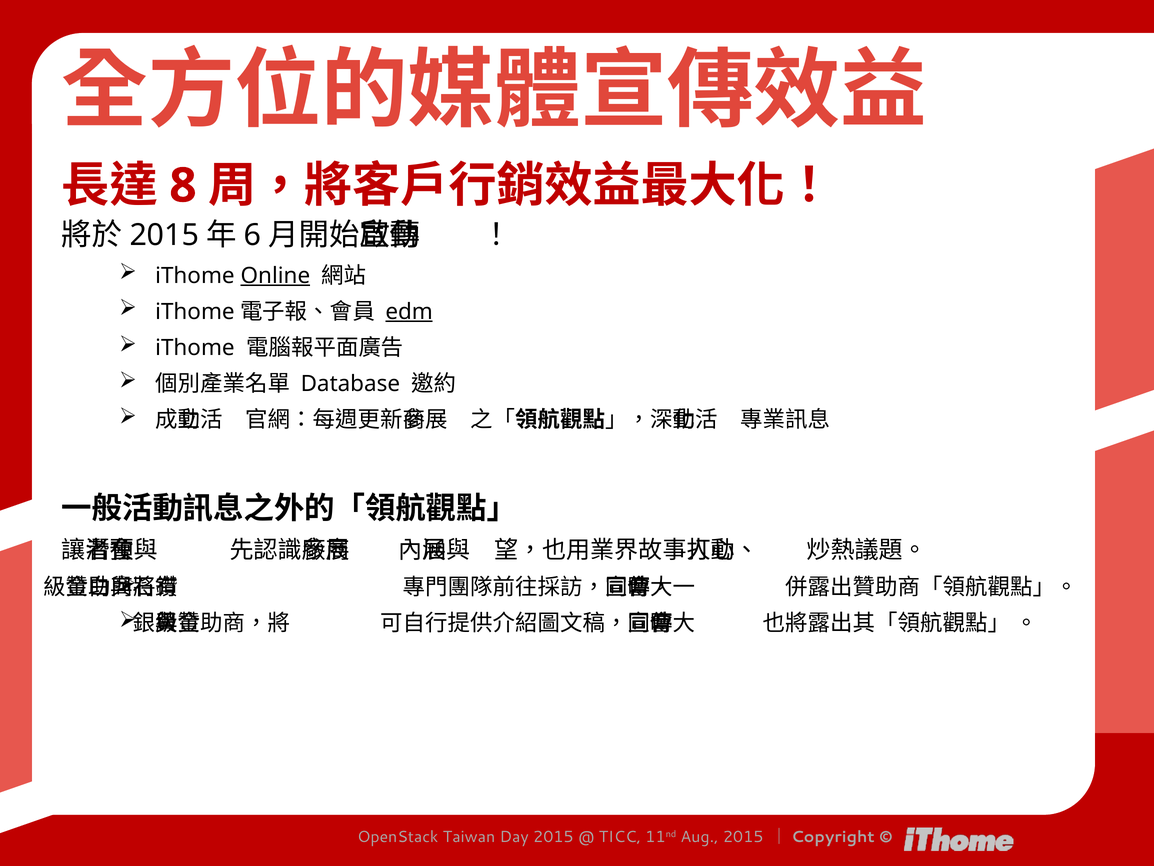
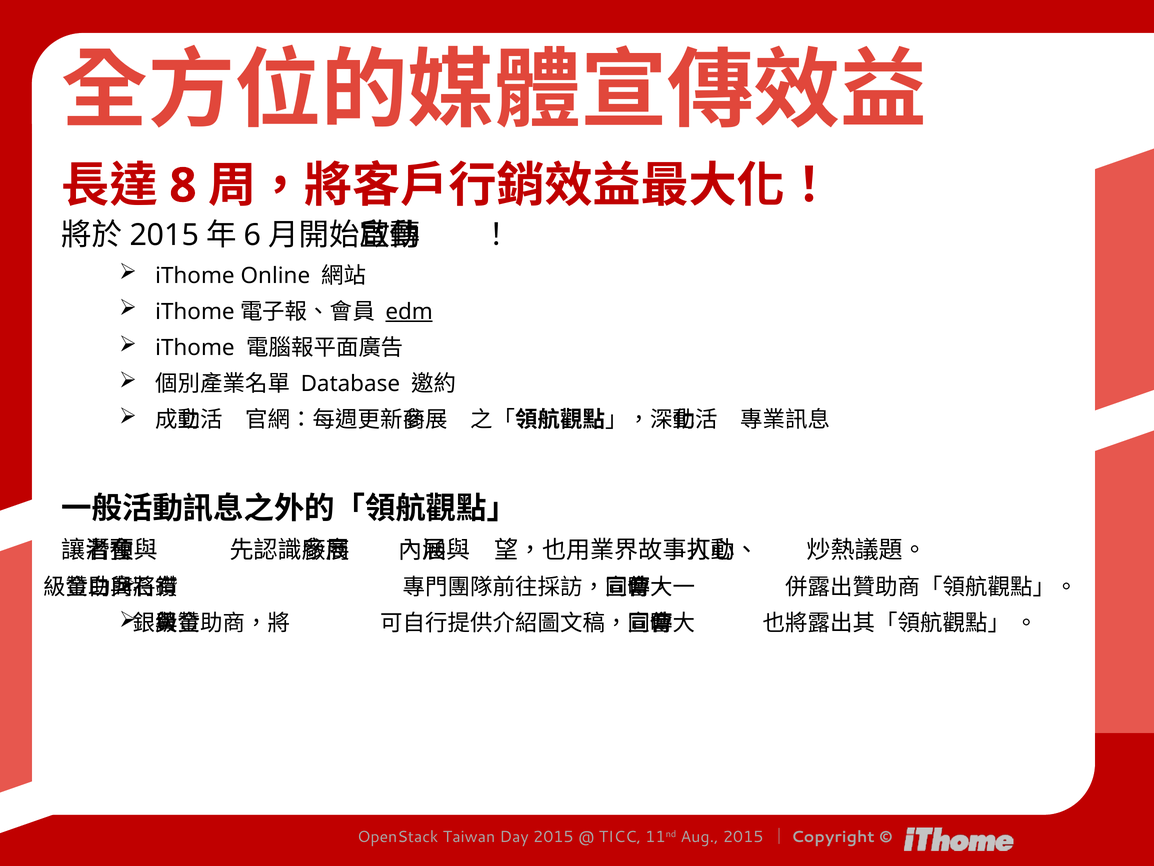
Online underline: present -> none (275, 275)
